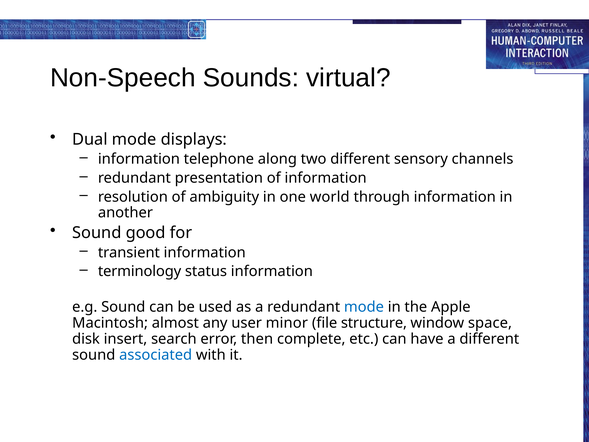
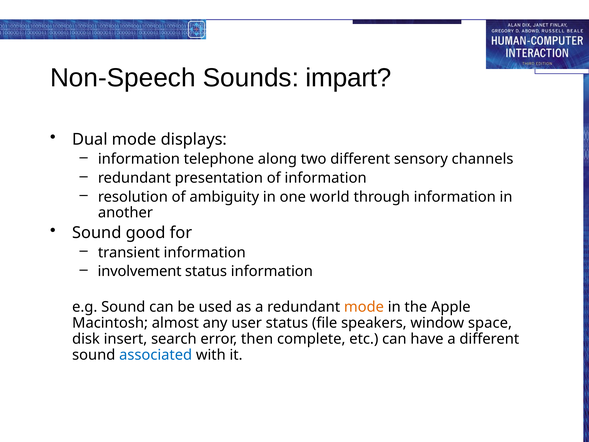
virtual: virtual -> impart (349, 78)
terminology: terminology -> involvement (140, 271)
mode colour: blue -> orange (364, 307)
user minor: minor -> status (287, 323)
structure: structure -> speakers (374, 323)
